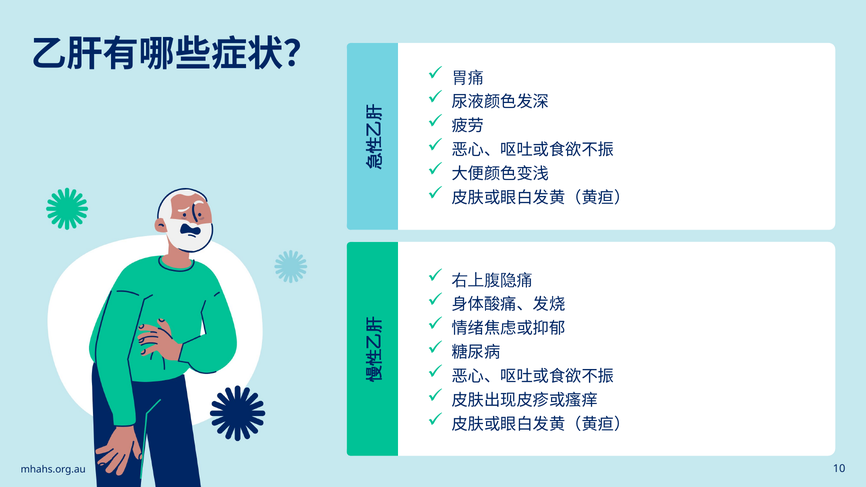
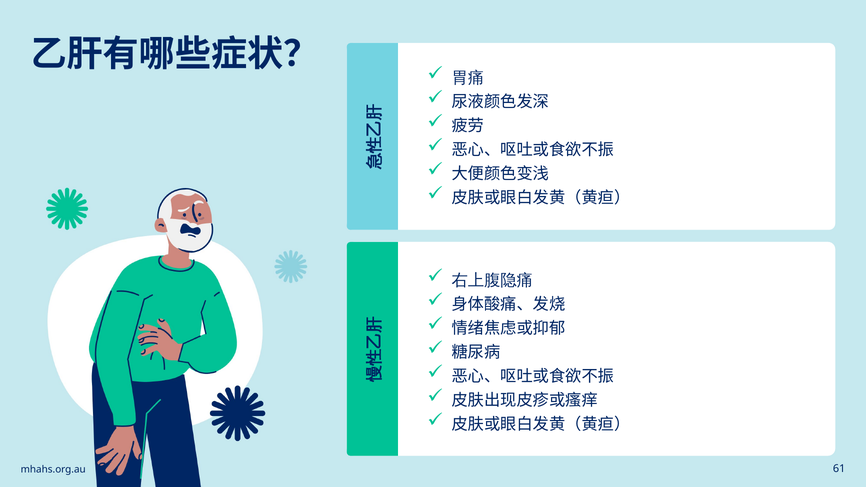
10: 10 -> 61 (839, 469)
